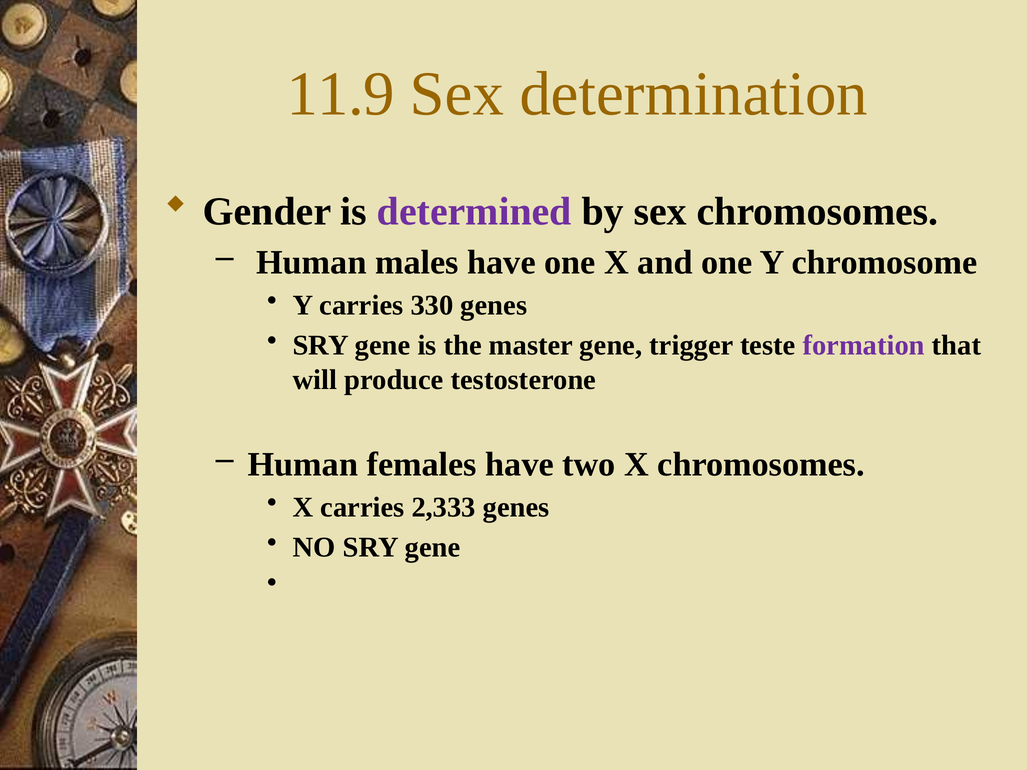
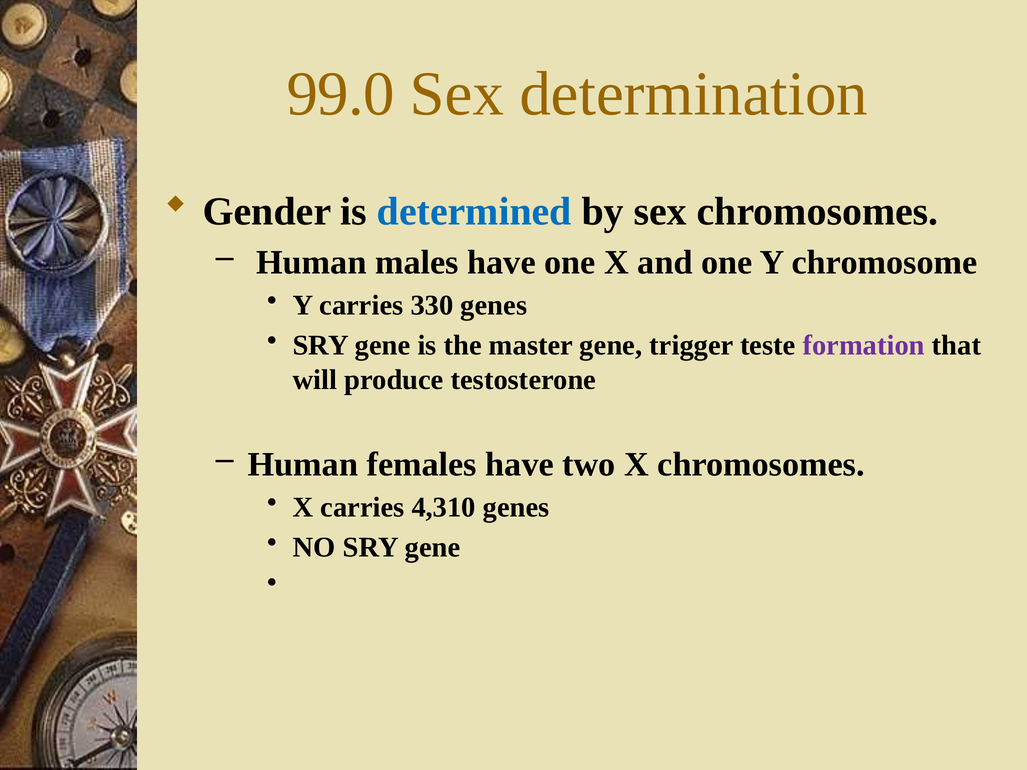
11.9: 11.9 -> 99.0 (341, 94)
determined colour: purple -> blue (474, 212)
2,333: 2,333 -> 4,310 (444, 508)
